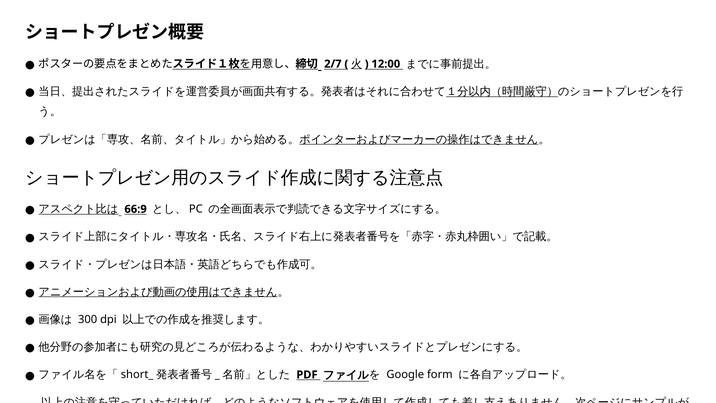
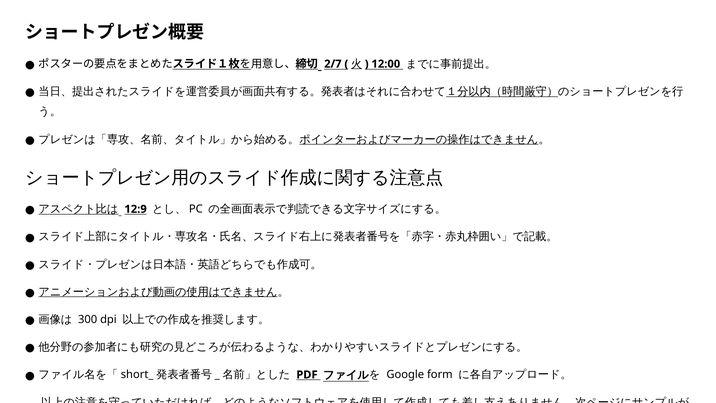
66:9: 66:9 -> 12:9 (136, 209)
